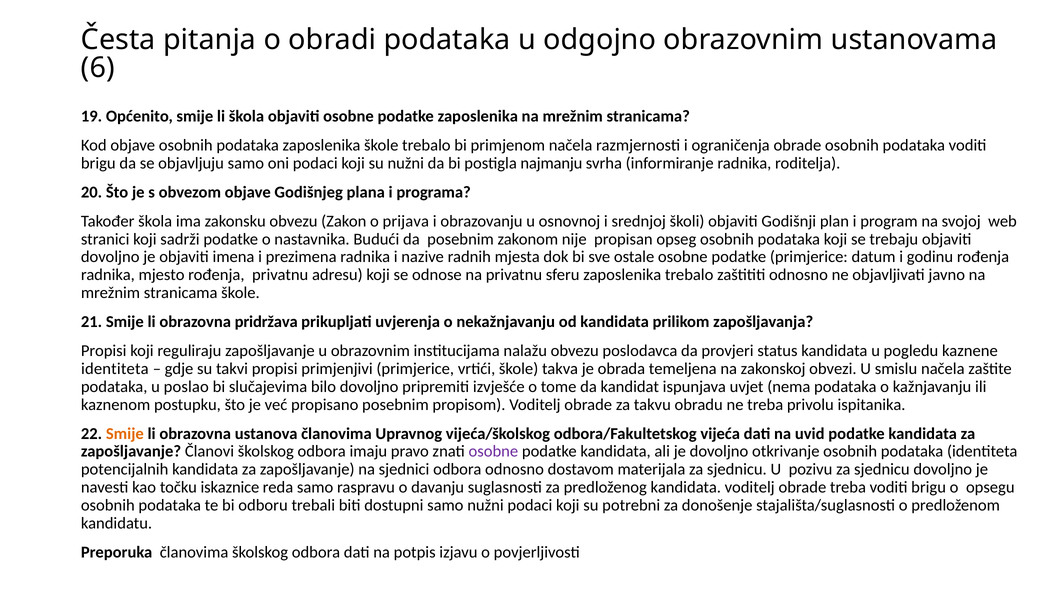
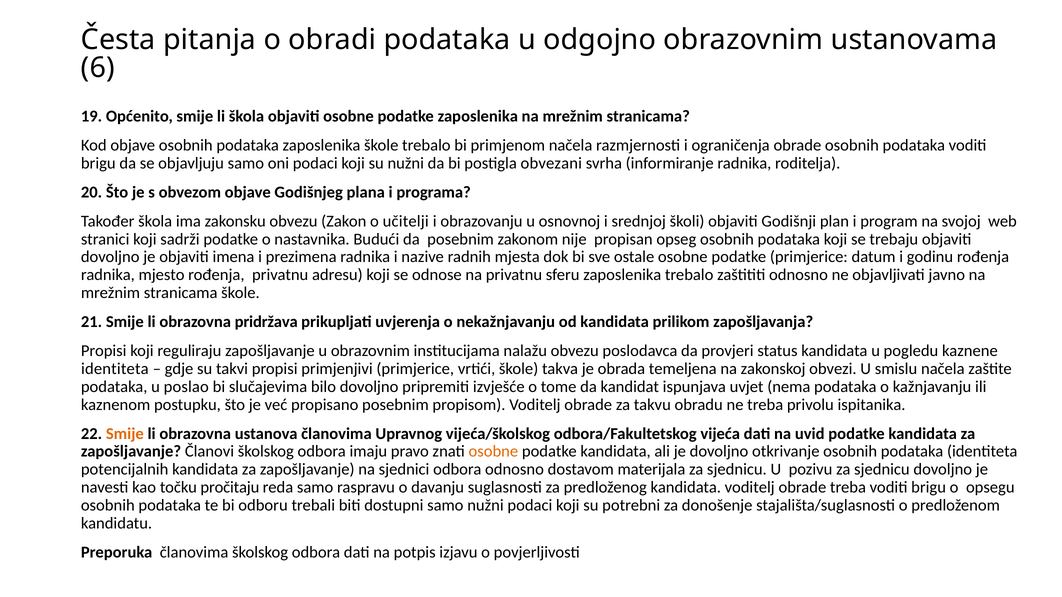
najmanju: najmanju -> obvezani (551, 163)
prijava: prijava -> učitelji (406, 221)
osobne colour: purple -> orange (493, 452)
iskaznice: iskaznice -> pročitaju (230, 488)
